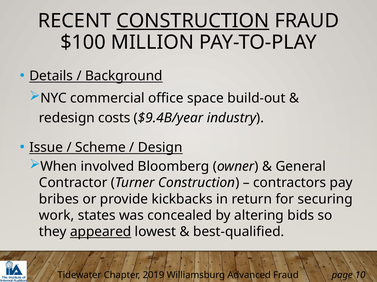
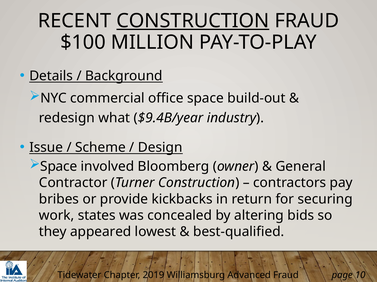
costs: costs -> what (114, 118)
When: When -> Space (59, 167)
appeared underline: present -> none (101, 232)
